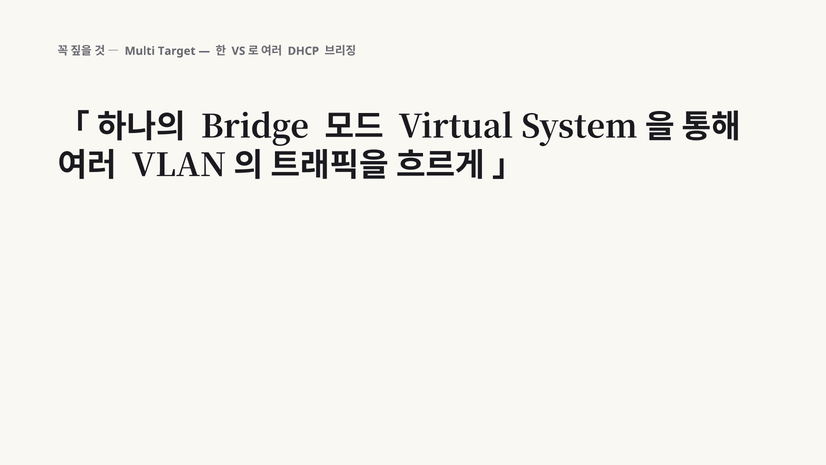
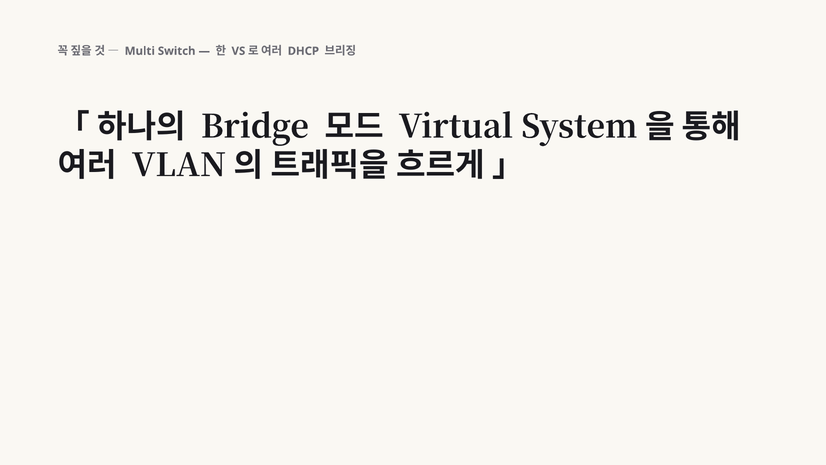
Target: Target -> Switch (177, 51)
